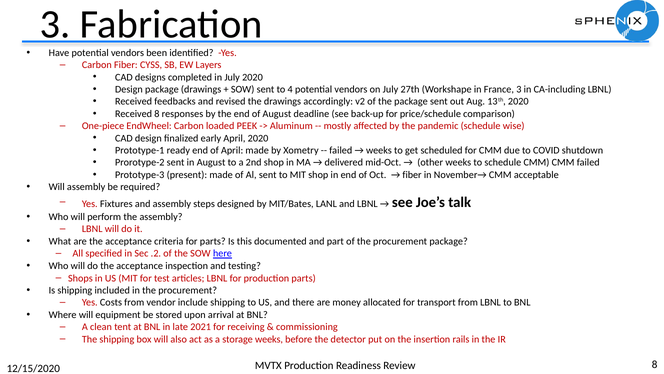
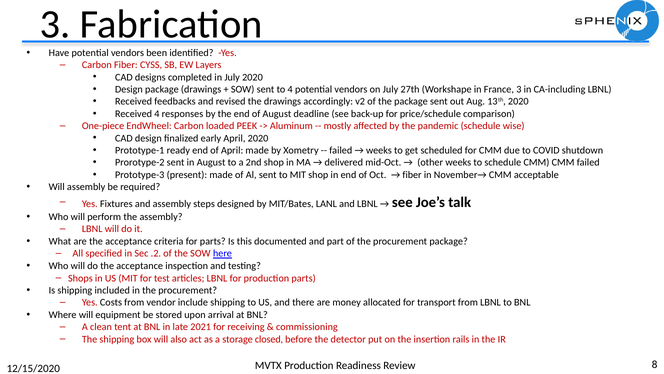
Received 8: 8 -> 4 (157, 114)
storage weeks: weeks -> closed (269, 339)
